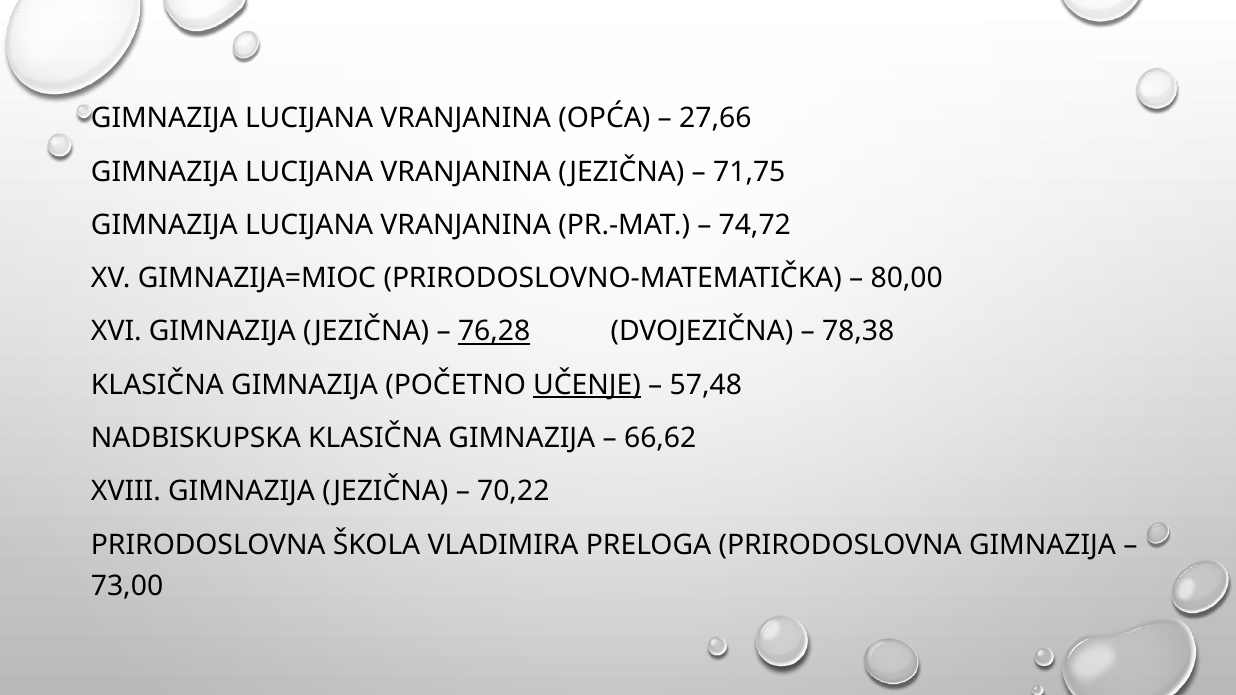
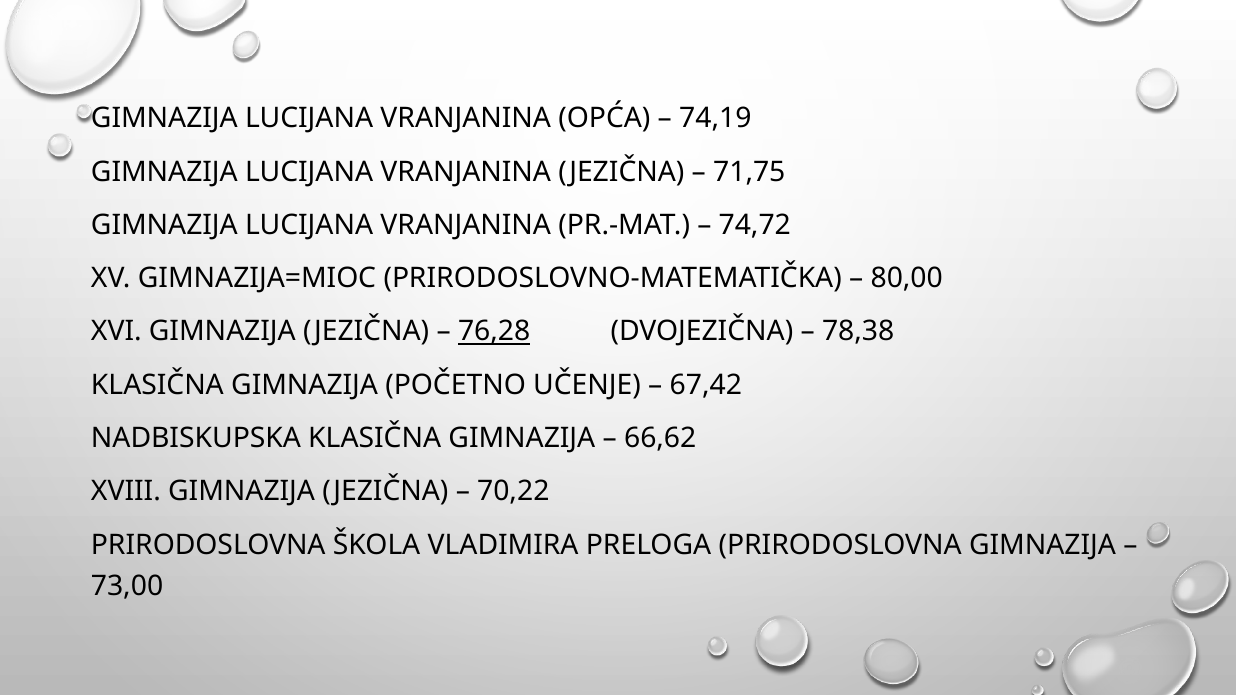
27,66: 27,66 -> 74,19 (715, 119)
UČENJE underline: present -> none (587, 385)
57,48: 57,48 -> 67,42 (706, 385)
